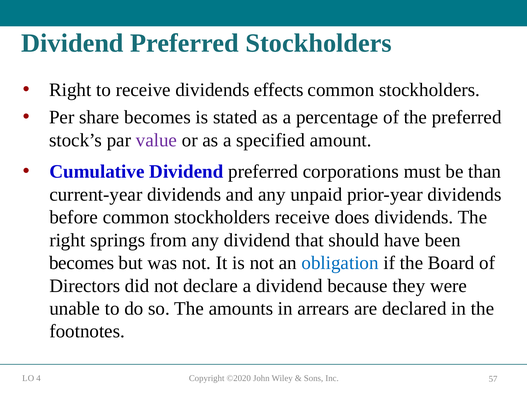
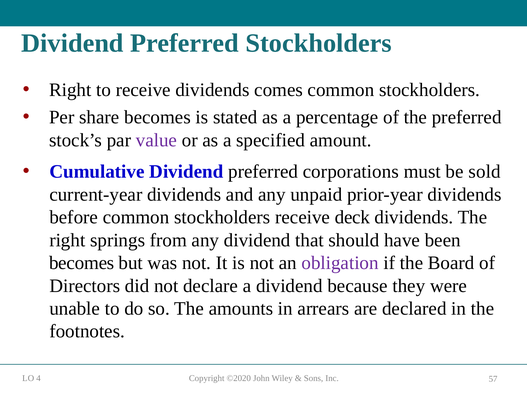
effects: effects -> comes (279, 90)
than: than -> sold (485, 172)
does: does -> deck (352, 217)
obligation colour: blue -> purple (340, 263)
